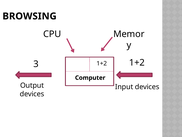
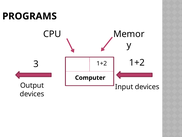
BROWSING: BROWSING -> PROGRAMS (30, 16)
